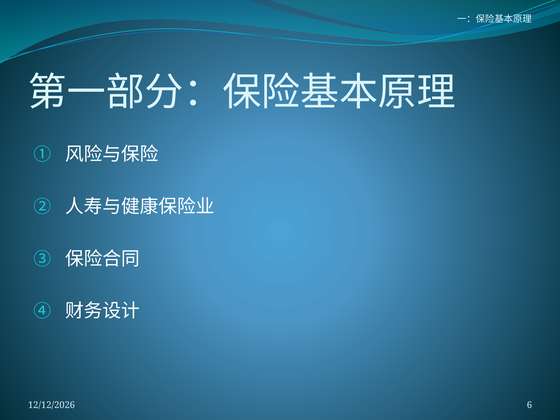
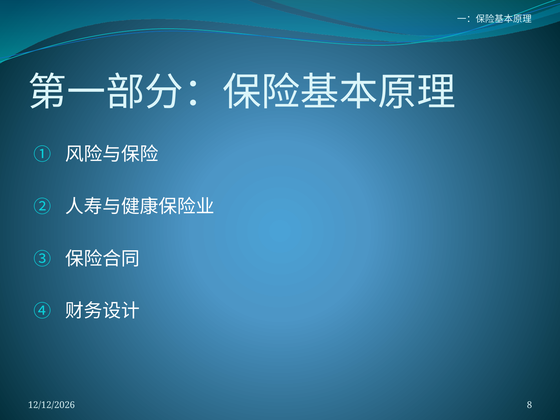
6: 6 -> 8 (529, 405)
